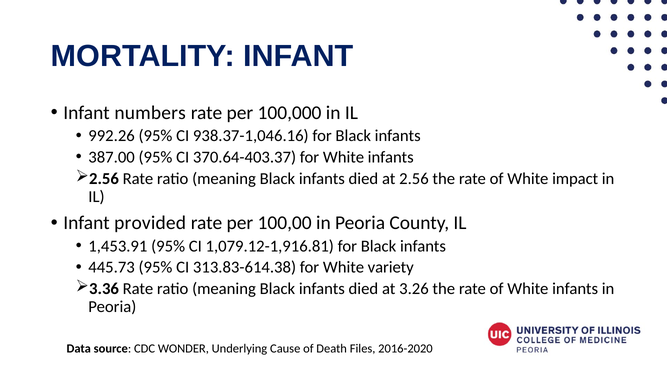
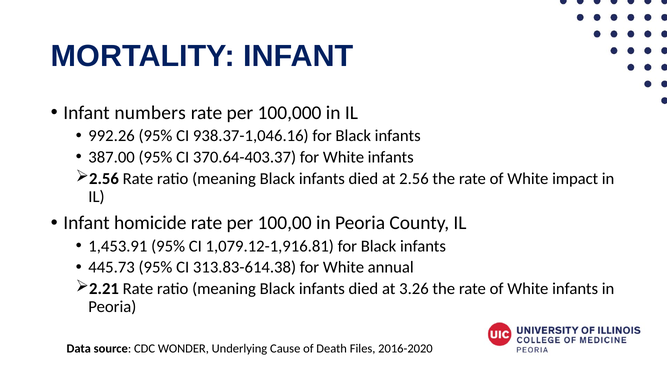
provided: provided -> homicide (150, 223)
variety: variety -> annual (391, 268)
3.36: 3.36 -> 2.21 (104, 289)
